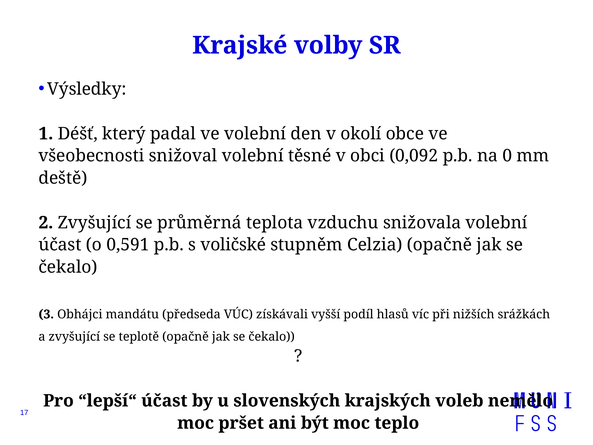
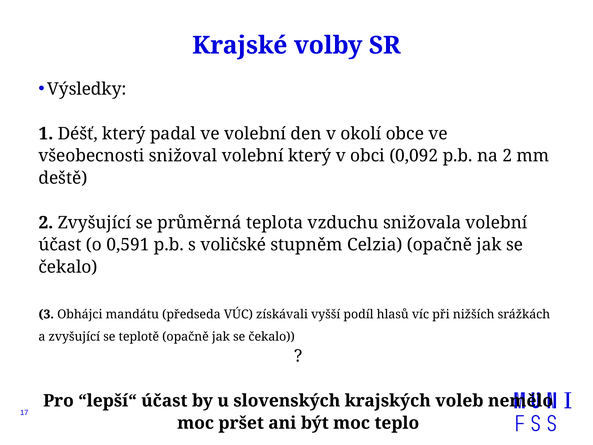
volební těsné: těsné -> který (310, 156)
na 0: 0 -> 2 (507, 156)
